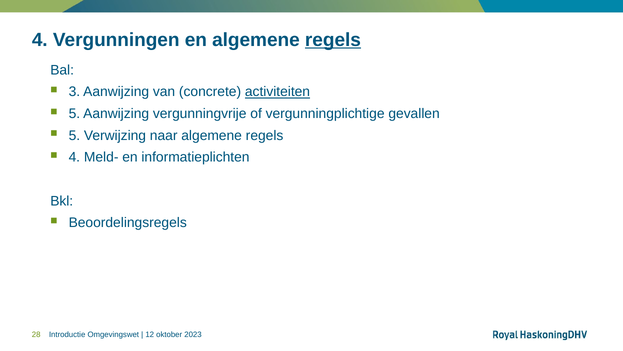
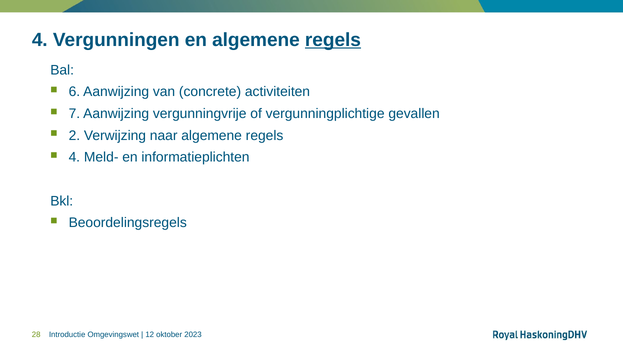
3: 3 -> 6 (74, 92)
activiteiten underline: present -> none (277, 92)
5: 5 -> 7 (74, 114)
5: 5 -> 2 (74, 135)
